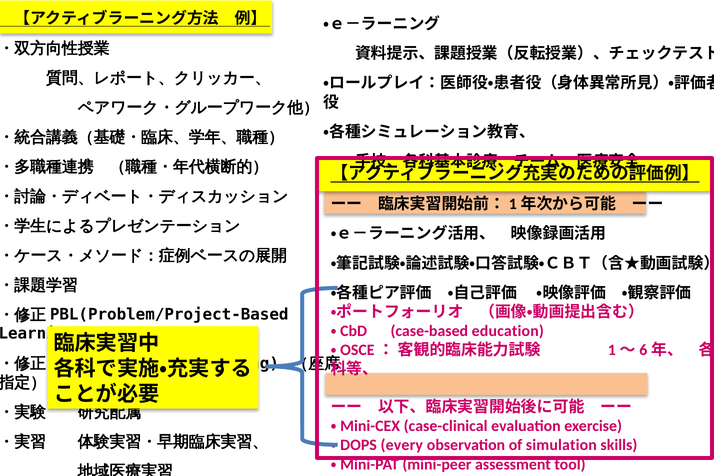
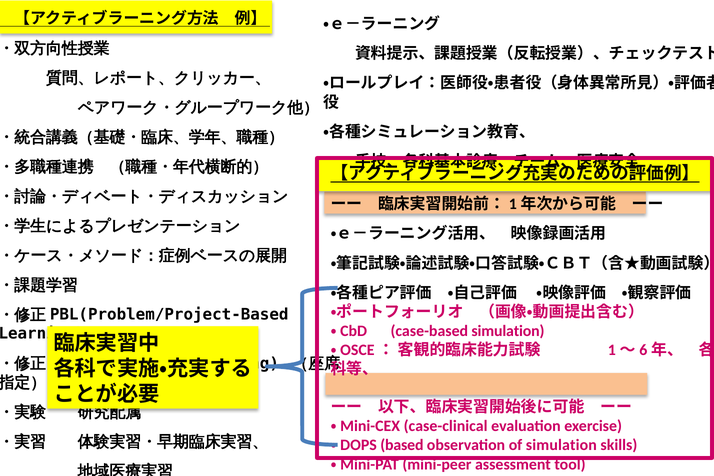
case-based education: education -> simulation (508, 331)
every: every -> based (402, 445)
